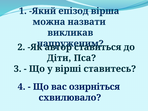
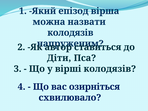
викликав: викликав -> колодязів (70, 33)
вірші ставитесь: ставитесь -> колодязів (110, 69)
